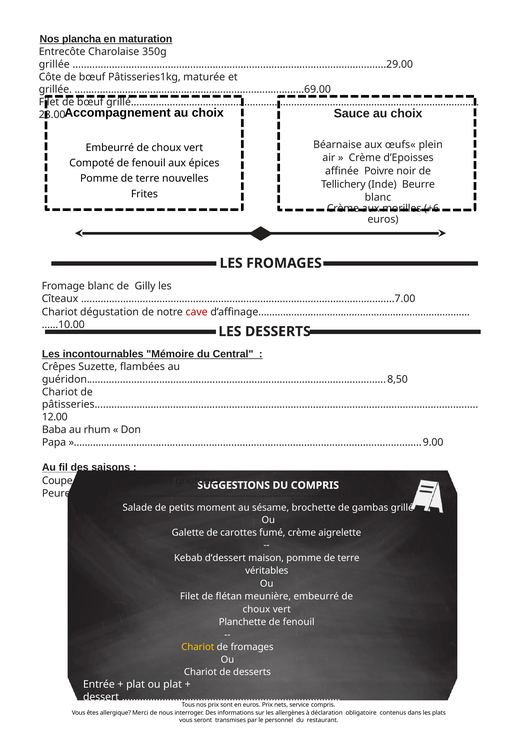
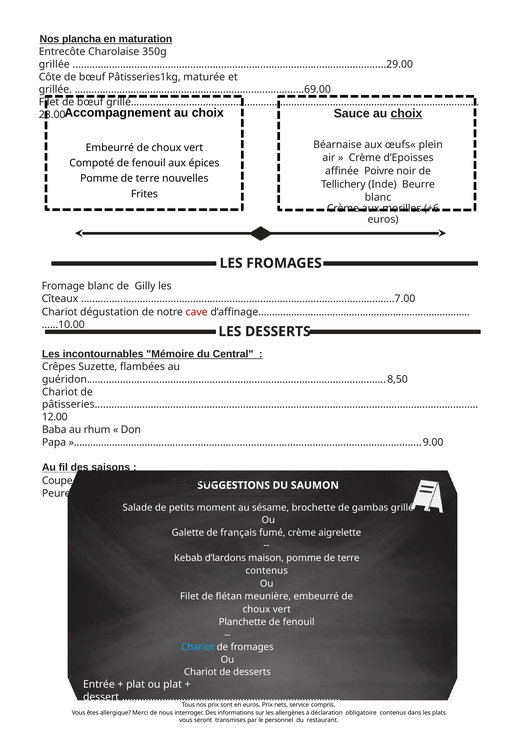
choix underline: none -> present (406, 113)
DU COMPRIS: COMPRIS -> SAUMON (315, 485)
carottes: carottes -> français (238, 532)
d’dessert: d’dessert -> d’lardons (225, 558)
véritables: véritables -> contenus (267, 570)
Chariot colour: yellow -> light blue (198, 647)
